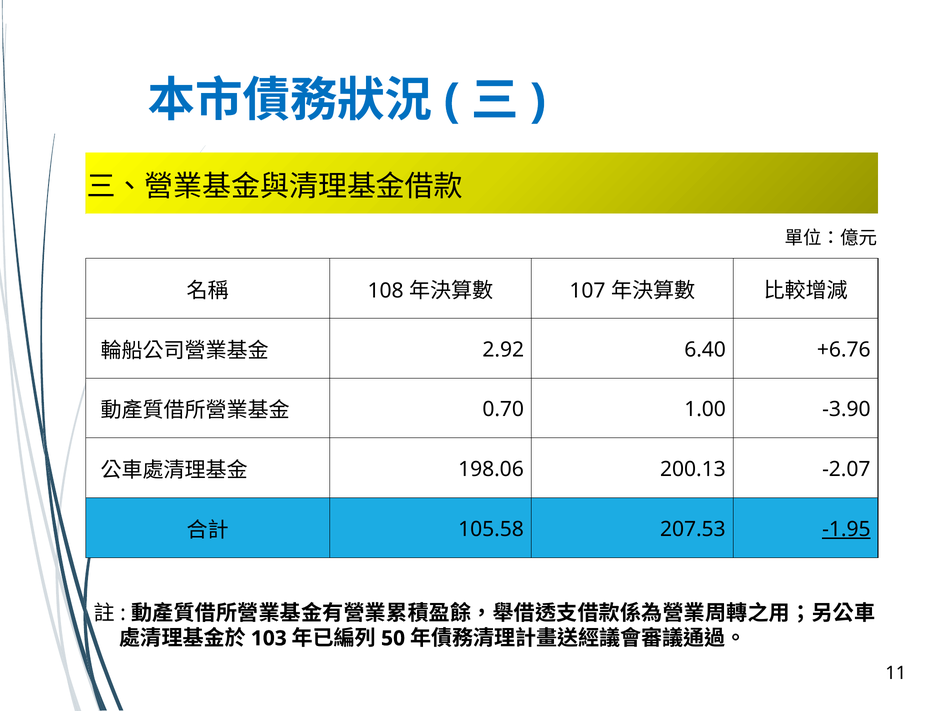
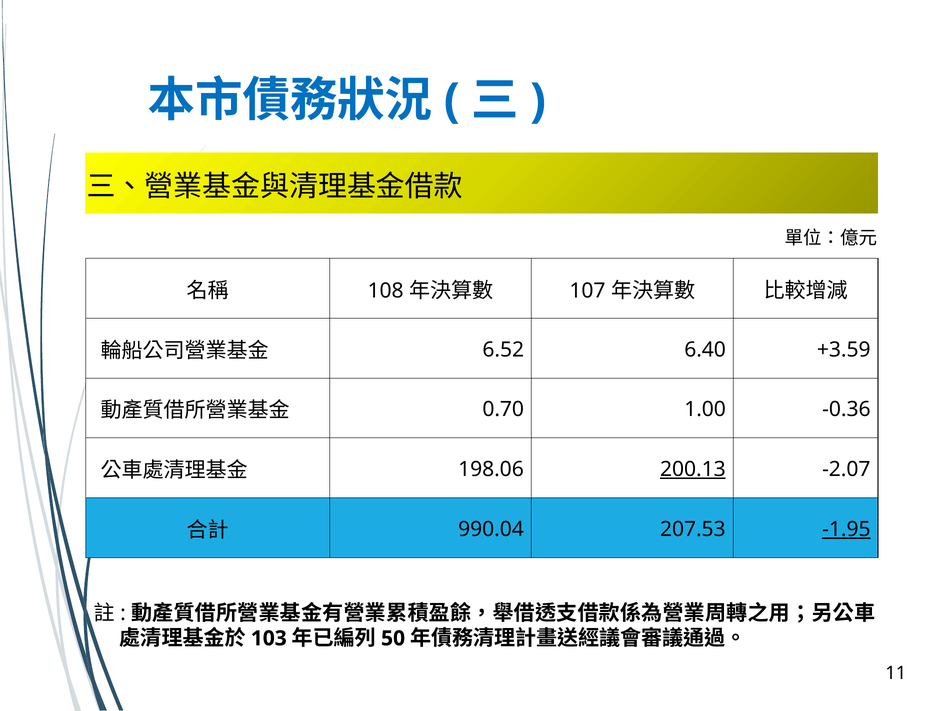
2.92: 2.92 -> 6.52 (503, 350)
+6.76: +6.76 -> +3.59 (844, 350)
-3.90: -3.90 -> -0.36 (846, 410)
200.13 underline: none -> present (693, 470)
105.58: 105.58 -> 990.04 (491, 530)
